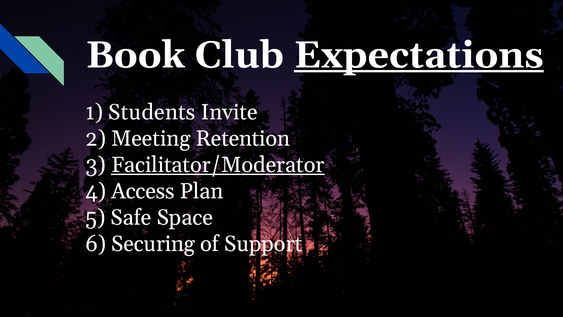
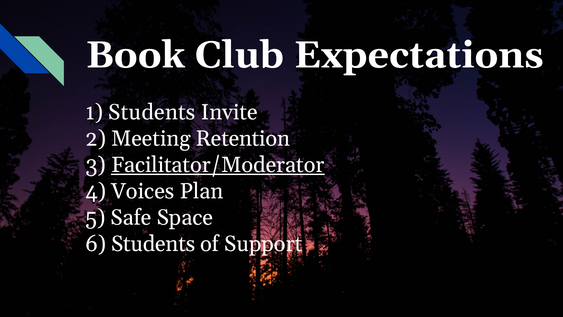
Expectations underline: present -> none (419, 55)
Access: Access -> Voices (143, 191)
6 Securing: Securing -> Students (153, 244)
